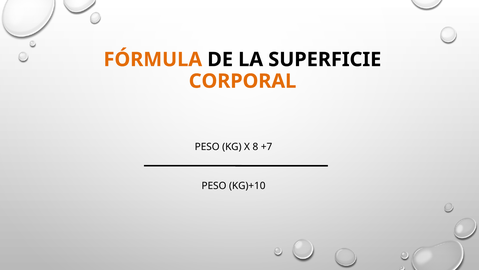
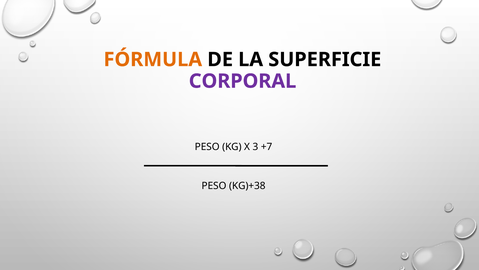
CORPORAL colour: orange -> purple (243, 81)
8: 8 -> 3 (255, 147)
KG)+10: KG)+10 -> KG)+38 (247, 185)
